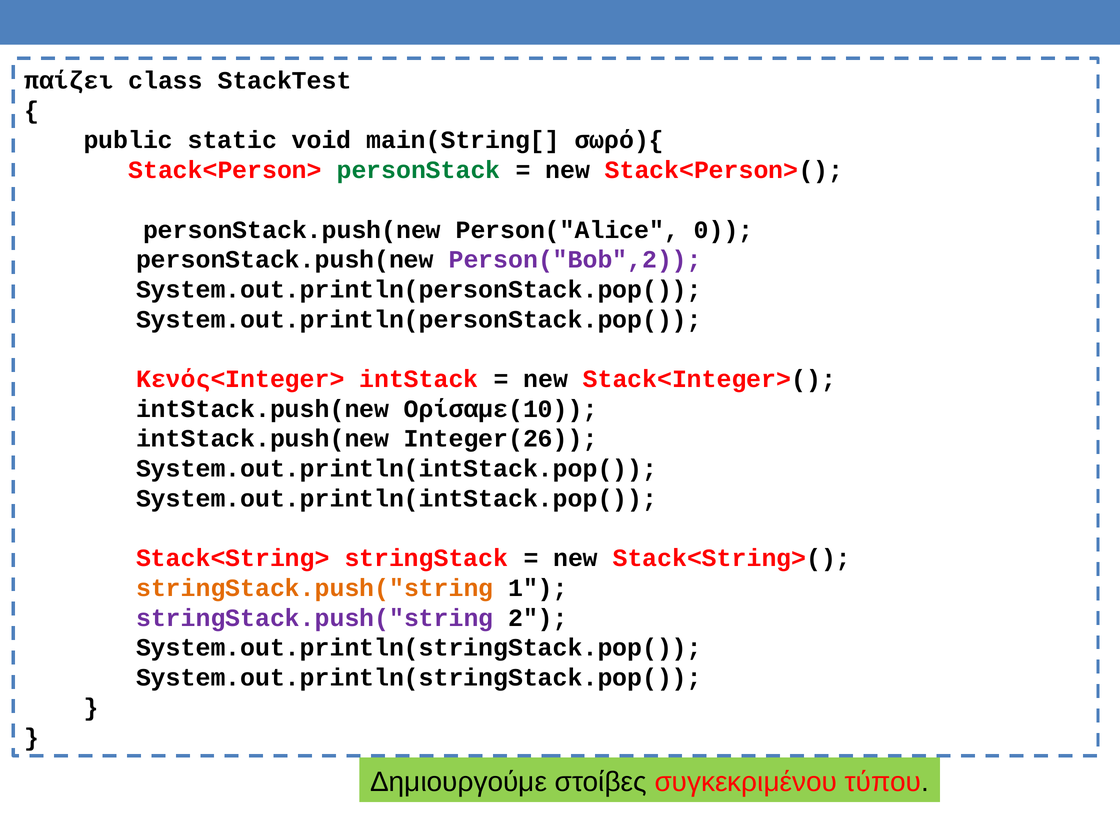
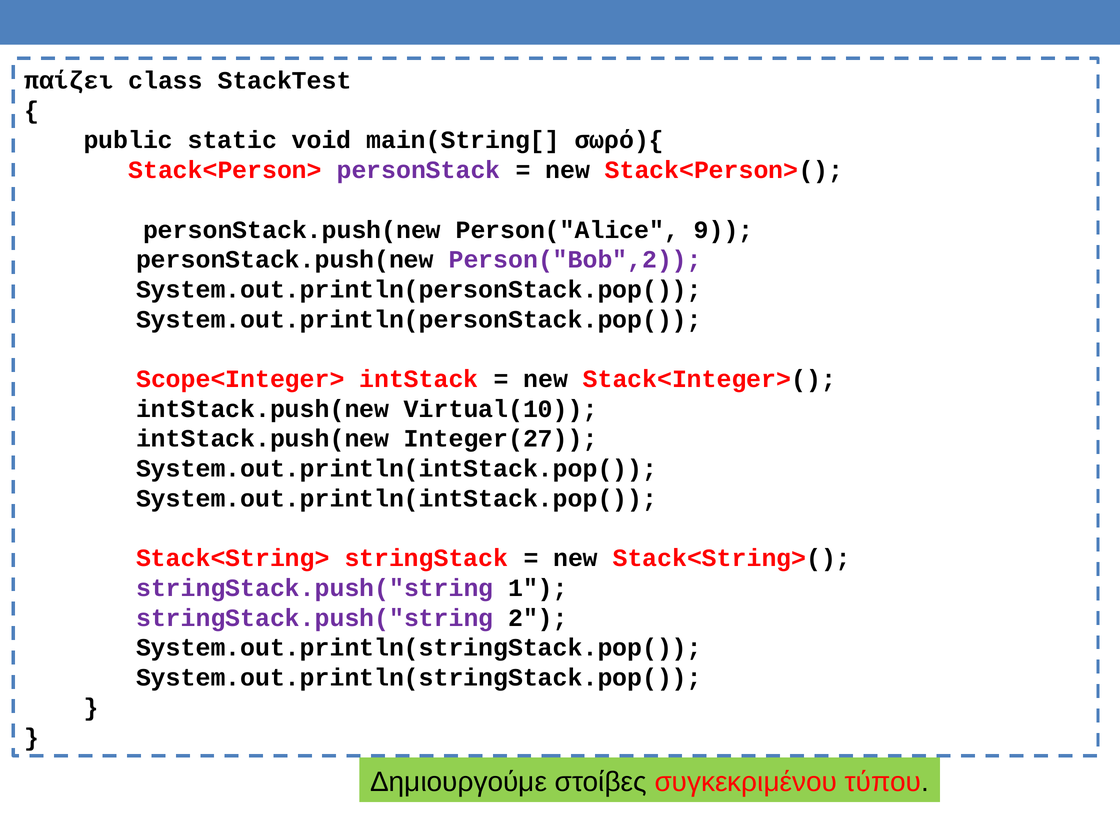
personStack colour: green -> purple (419, 170)
0: 0 -> 9 (724, 230)
Κενός<Integer>: Κενός<Integer> -> Scope<Integer> (240, 379)
Ορίσαμε(10: Ορίσαμε(10 -> Virtual(10 (501, 409)
Integer(26: Integer(26 -> Integer(27 (501, 439)
stringStack.push("string colour: orange -> purple (315, 588)
